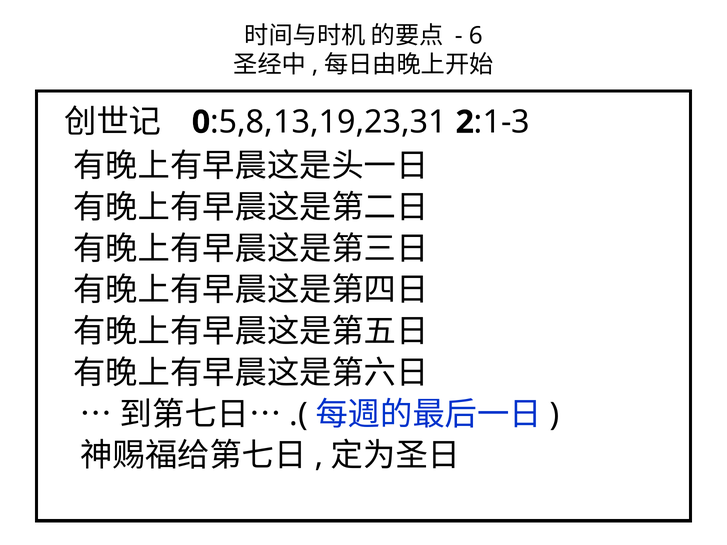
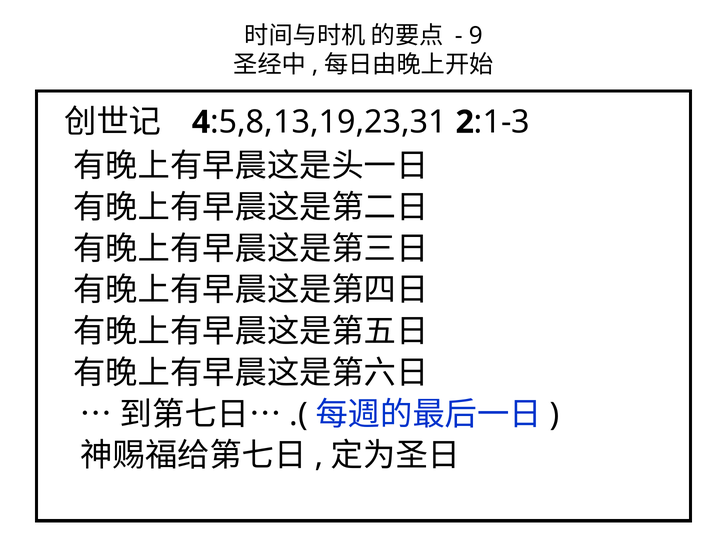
6: 6 -> 9 (476, 36)
0: 0 -> 4 (201, 122)
